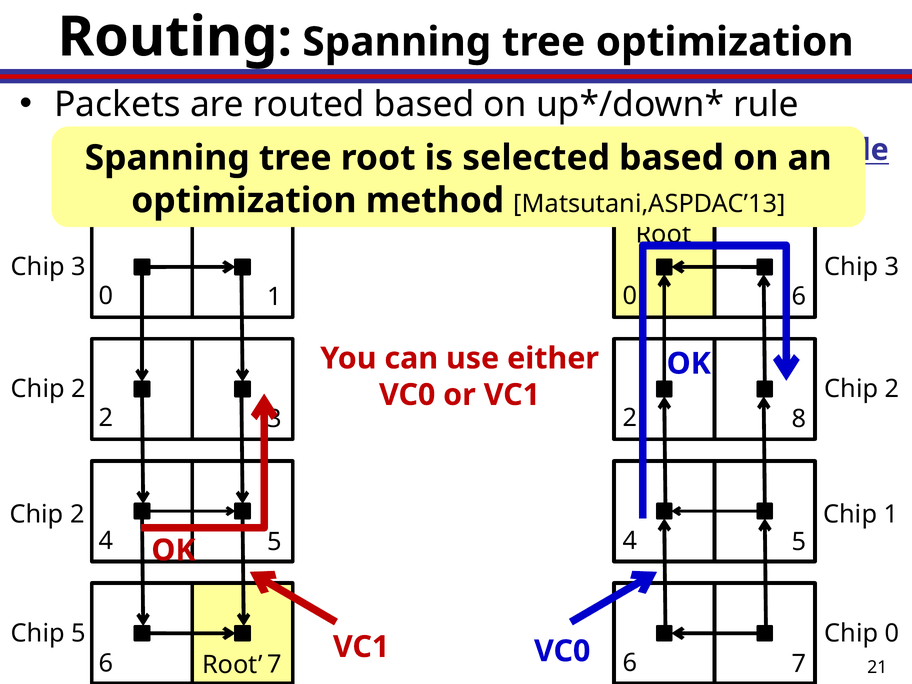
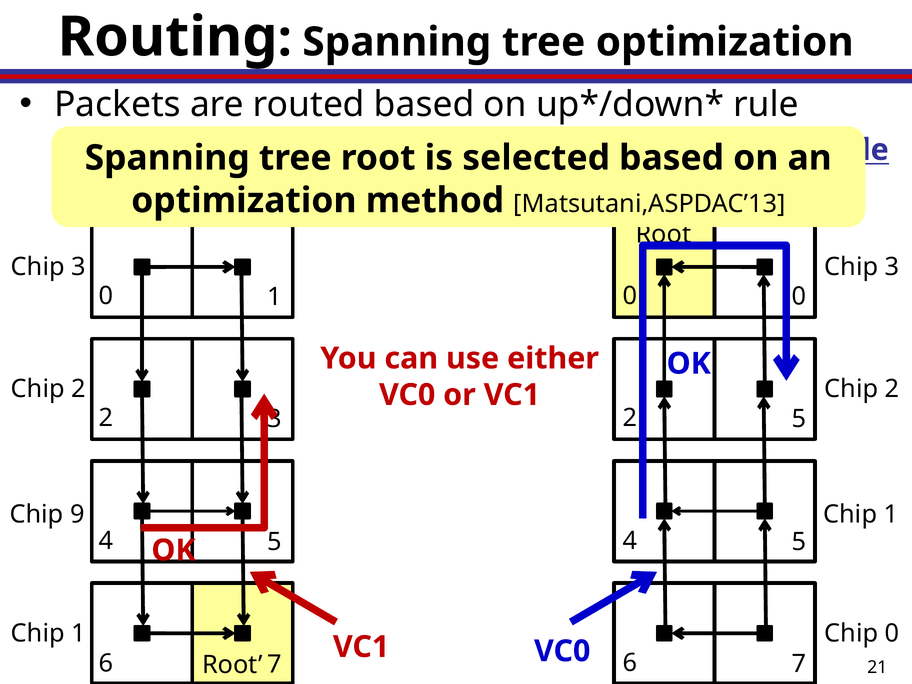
0 6: 6 -> 0 (799, 297)
2 8: 8 -> 5 (799, 419)
2: 2 -> 9 (77, 514)
5: 5 -> 1 (78, 633)
